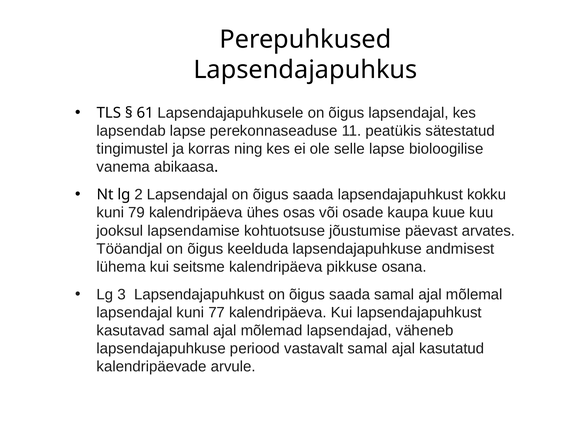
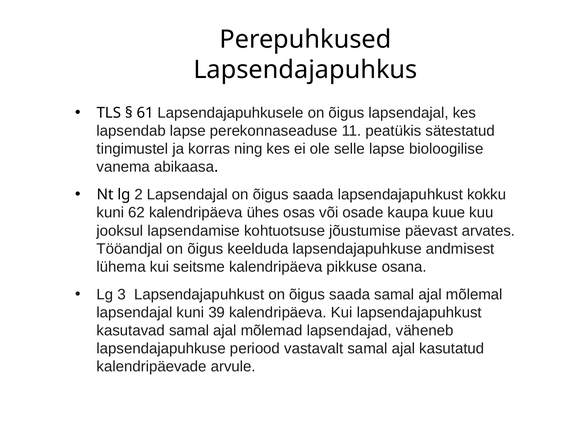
79: 79 -> 62 (137, 212)
77: 77 -> 39 (217, 312)
